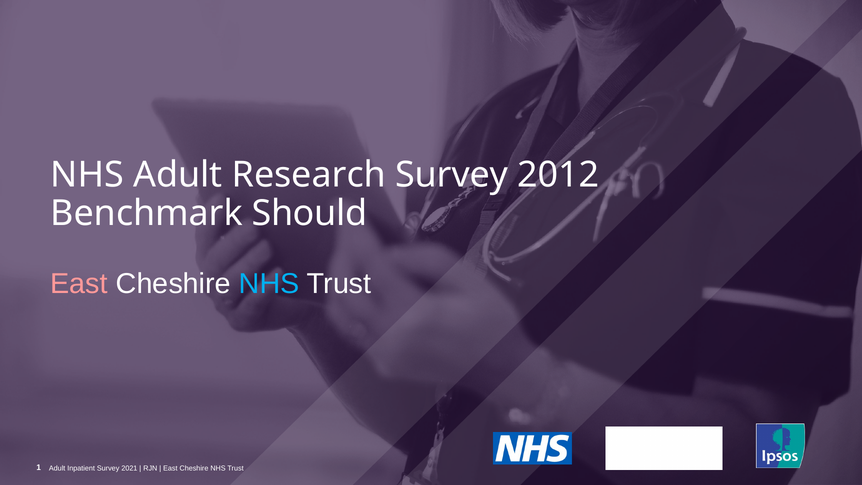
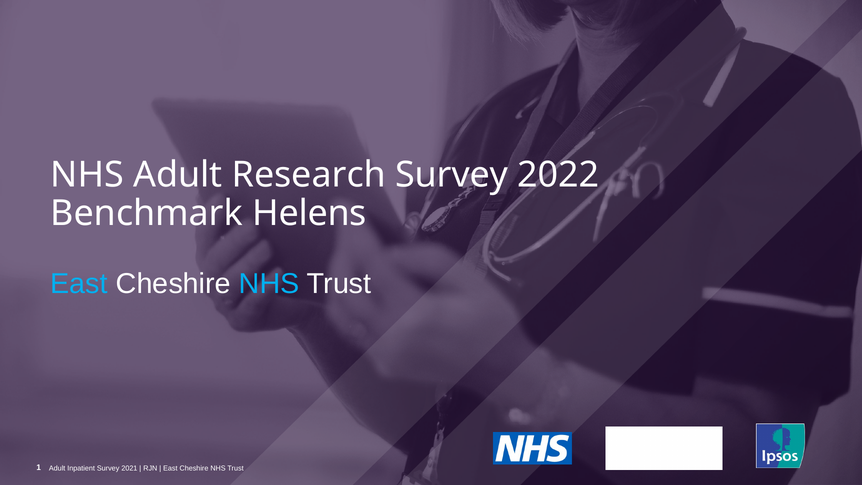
2012: 2012 -> 2022 (558, 175)
Should: Should -> Helens (309, 214)
East colour: pink -> light blue (79, 284)
